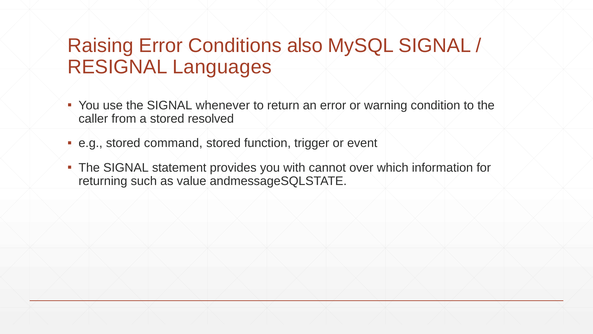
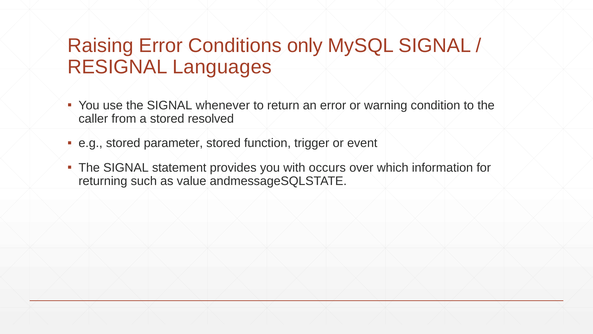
also: also -> only (305, 46)
command: command -> parameter (173, 143)
cannot: cannot -> occurs (327, 167)
